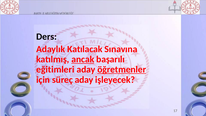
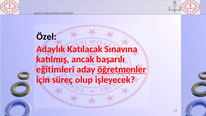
Ders: Ders -> Özel (46, 37)
ancak underline: present -> none (83, 59)
süreç aday: aday -> olup (84, 80)
